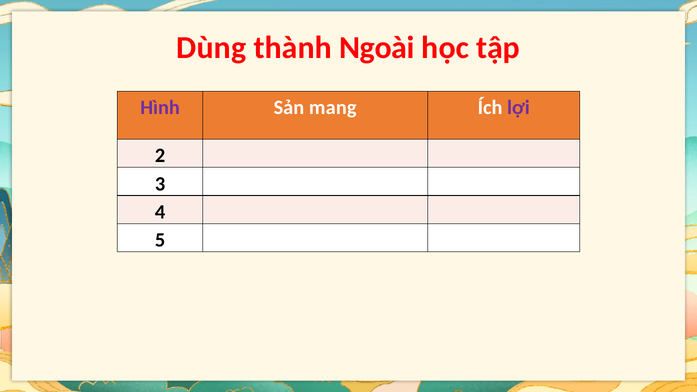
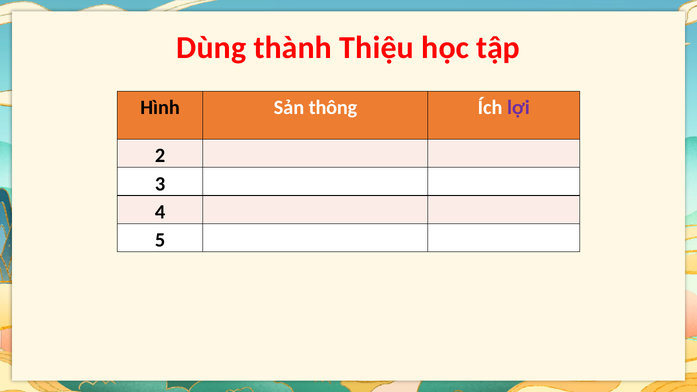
Ngoài: Ngoài -> Thiệu (377, 48)
Hình colour: purple -> black (160, 108)
mang: mang -> thông (333, 108)
